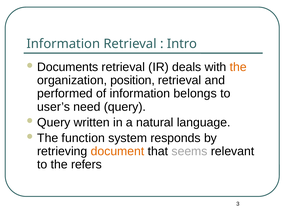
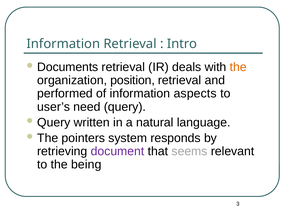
belongs: belongs -> aspects (195, 94)
function: function -> pointers (83, 138)
document colour: orange -> purple (118, 151)
refers: refers -> being (86, 165)
